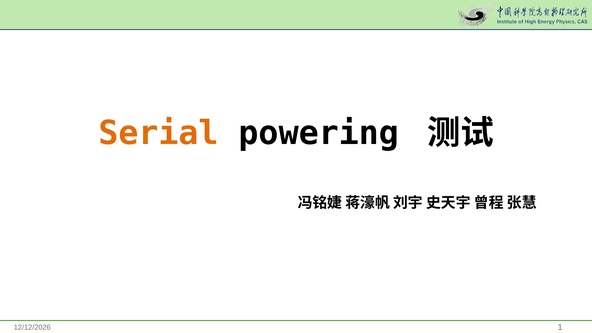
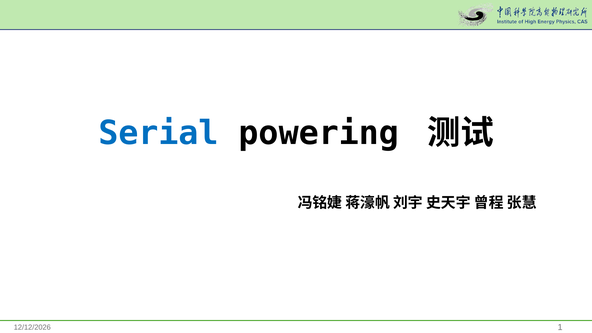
Serial colour: orange -> blue (158, 133)
